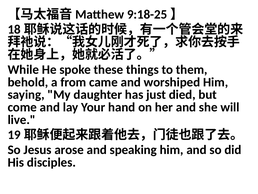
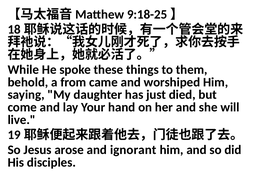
speaking: speaking -> ignorant (133, 149)
